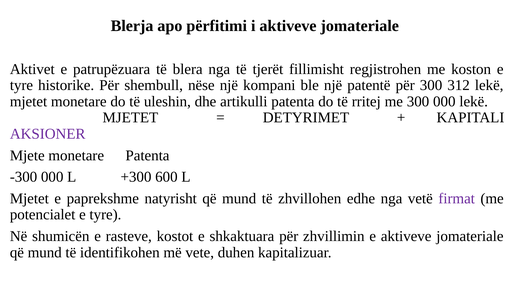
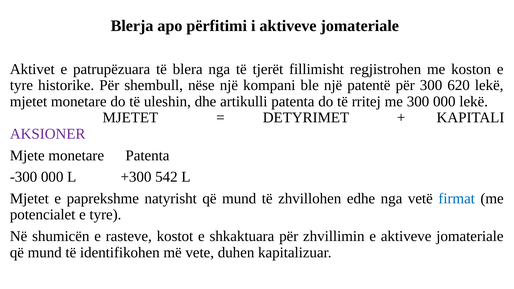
312: 312 -> 620 (459, 85)
600: 600 -> 542 (166, 177)
firmat colour: purple -> blue (457, 199)
